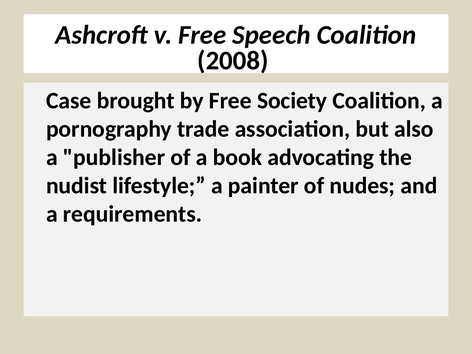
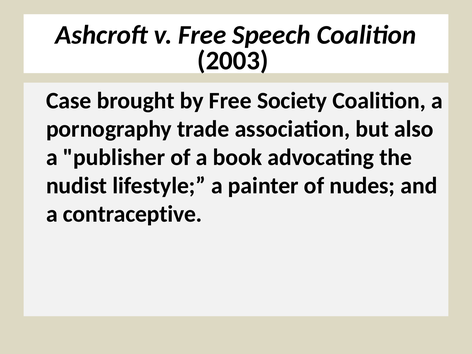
2008: 2008 -> 2003 (233, 61)
requirements: requirements -> contraceptive (133, 214)
